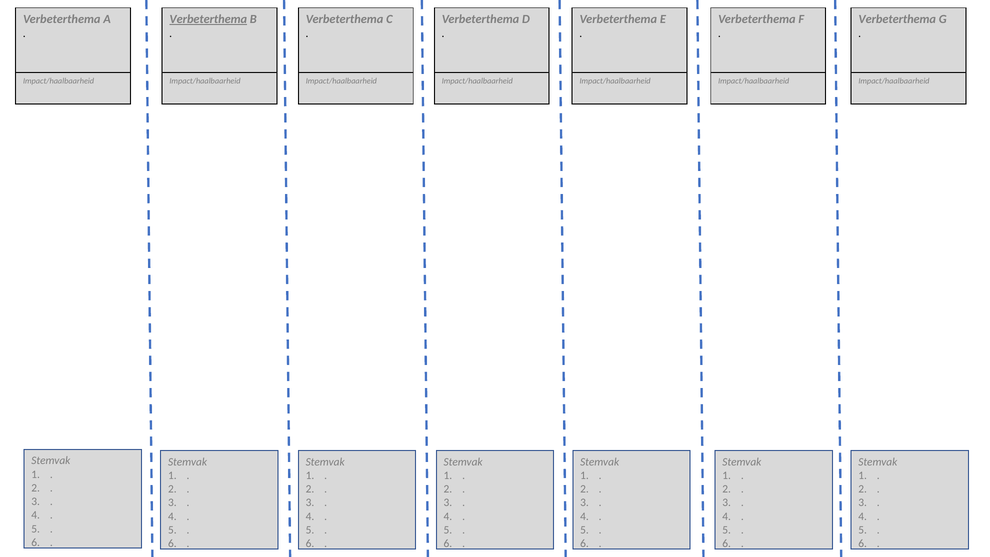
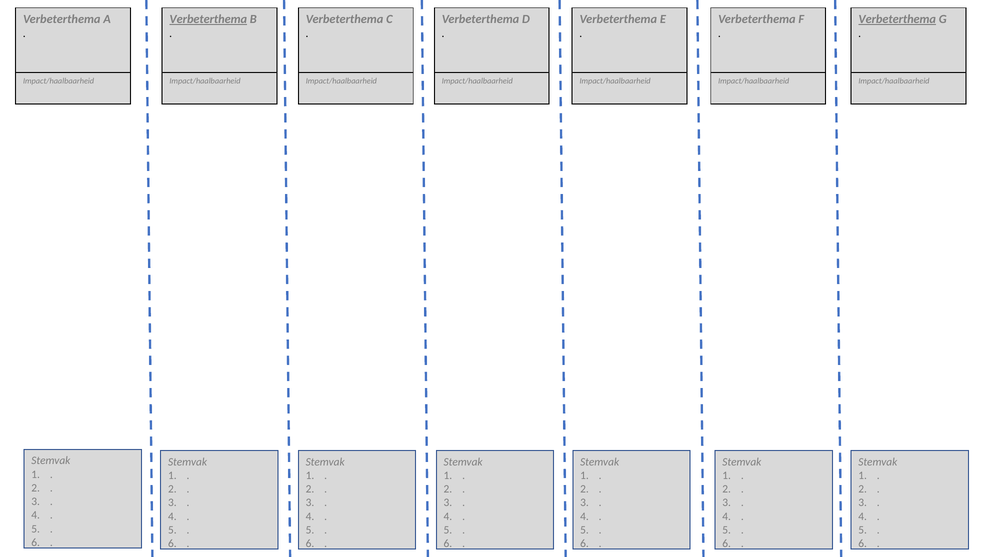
Verbeterthema underline: none -> present (897, 19)
